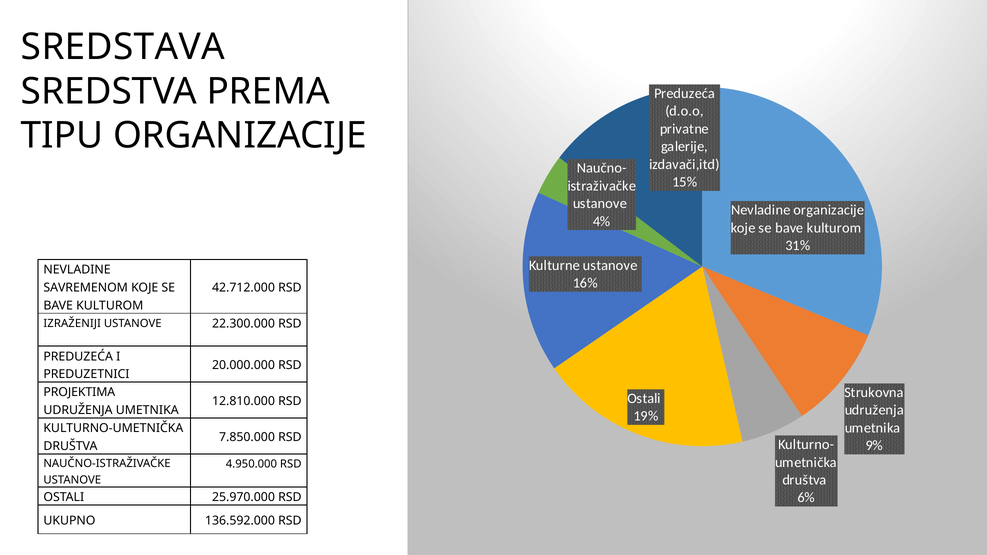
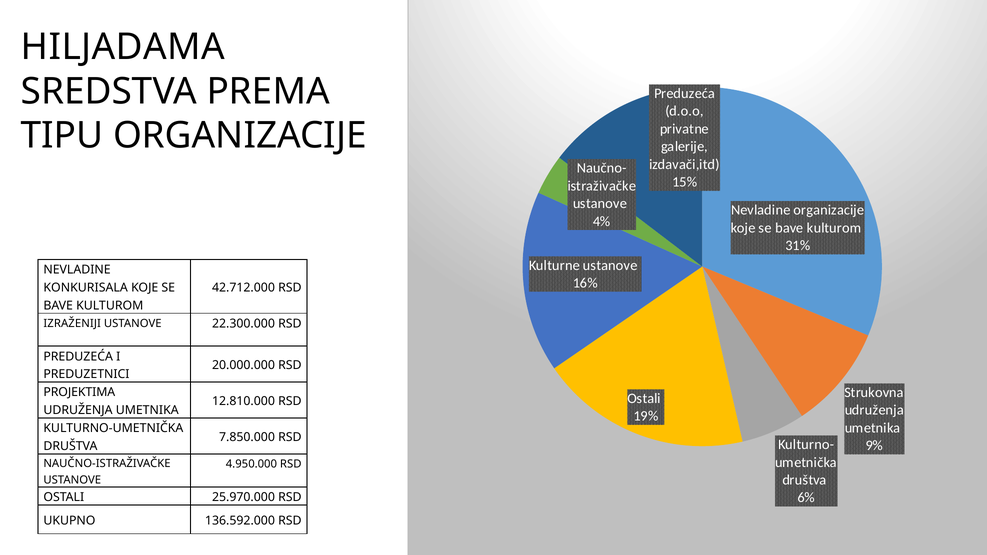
SREDSTAVA: SREDSTAVA -> HILJADAMA (123, 47)
SAVREMENOM: SAVREMENOM -> KONKURISALA (86, 288)
